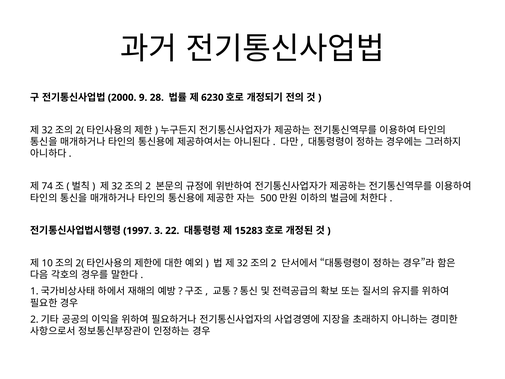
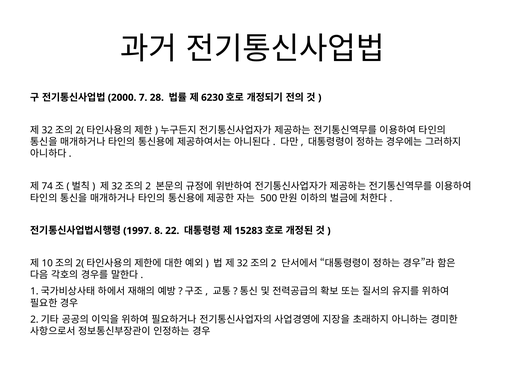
9: 9 -> 7 (143, 97)
3: 3 -> 8 (158, 231)
